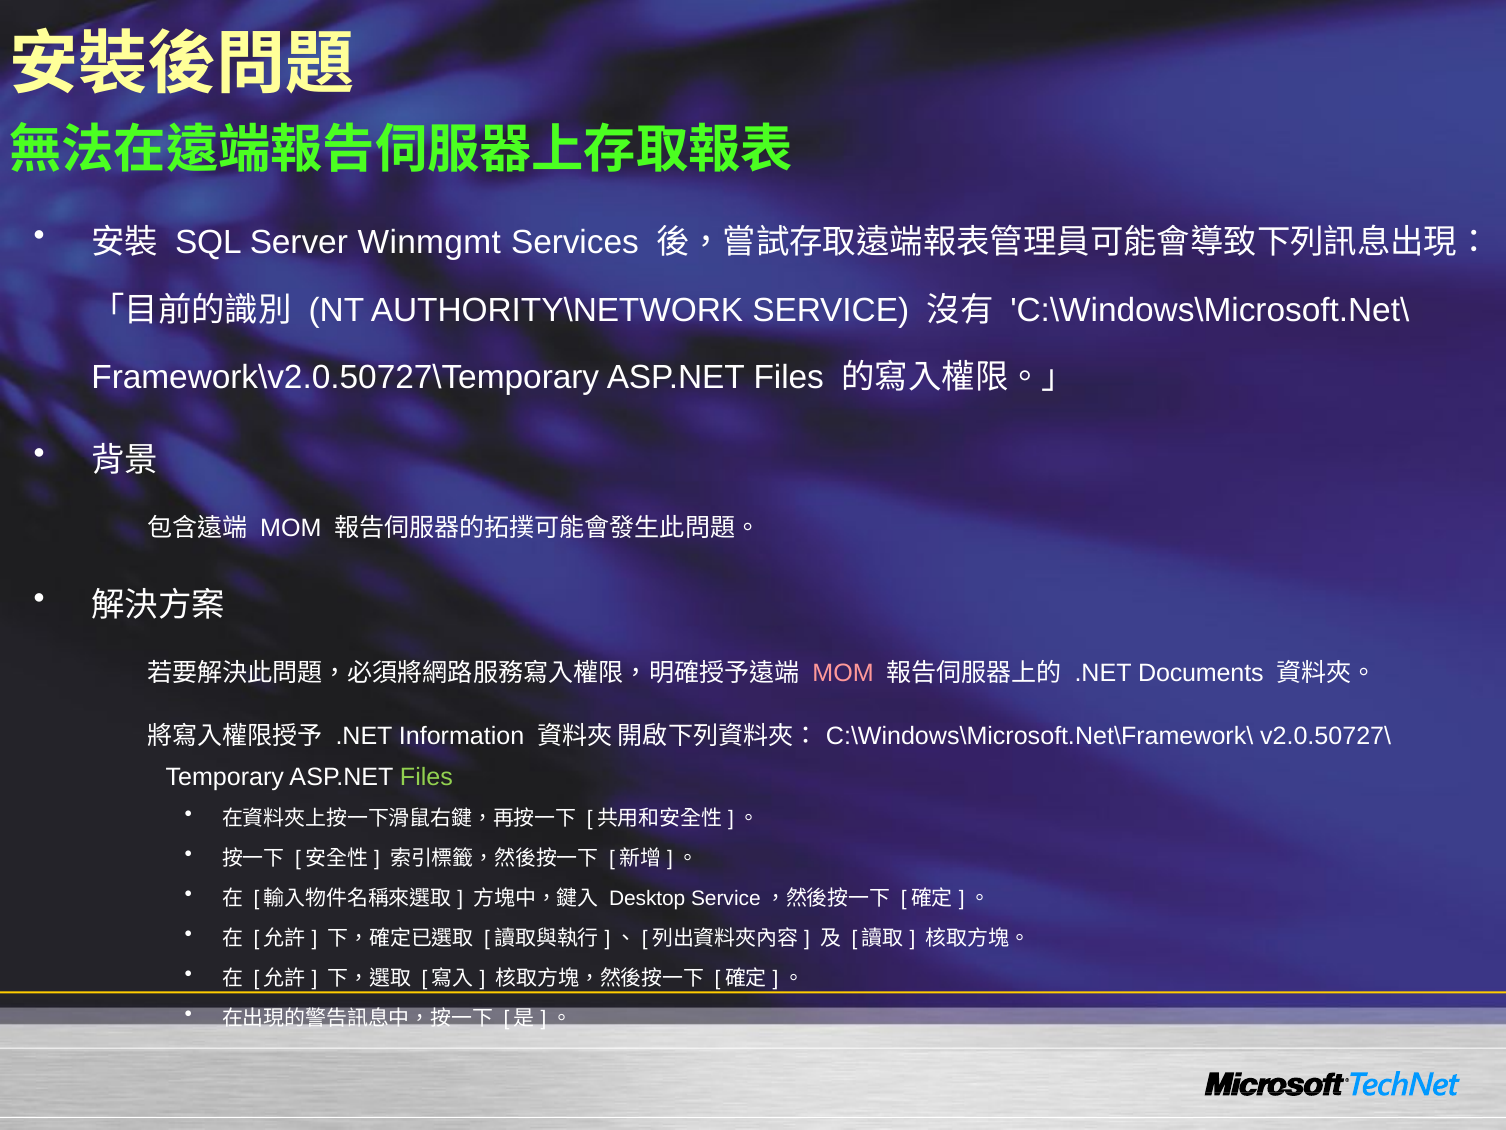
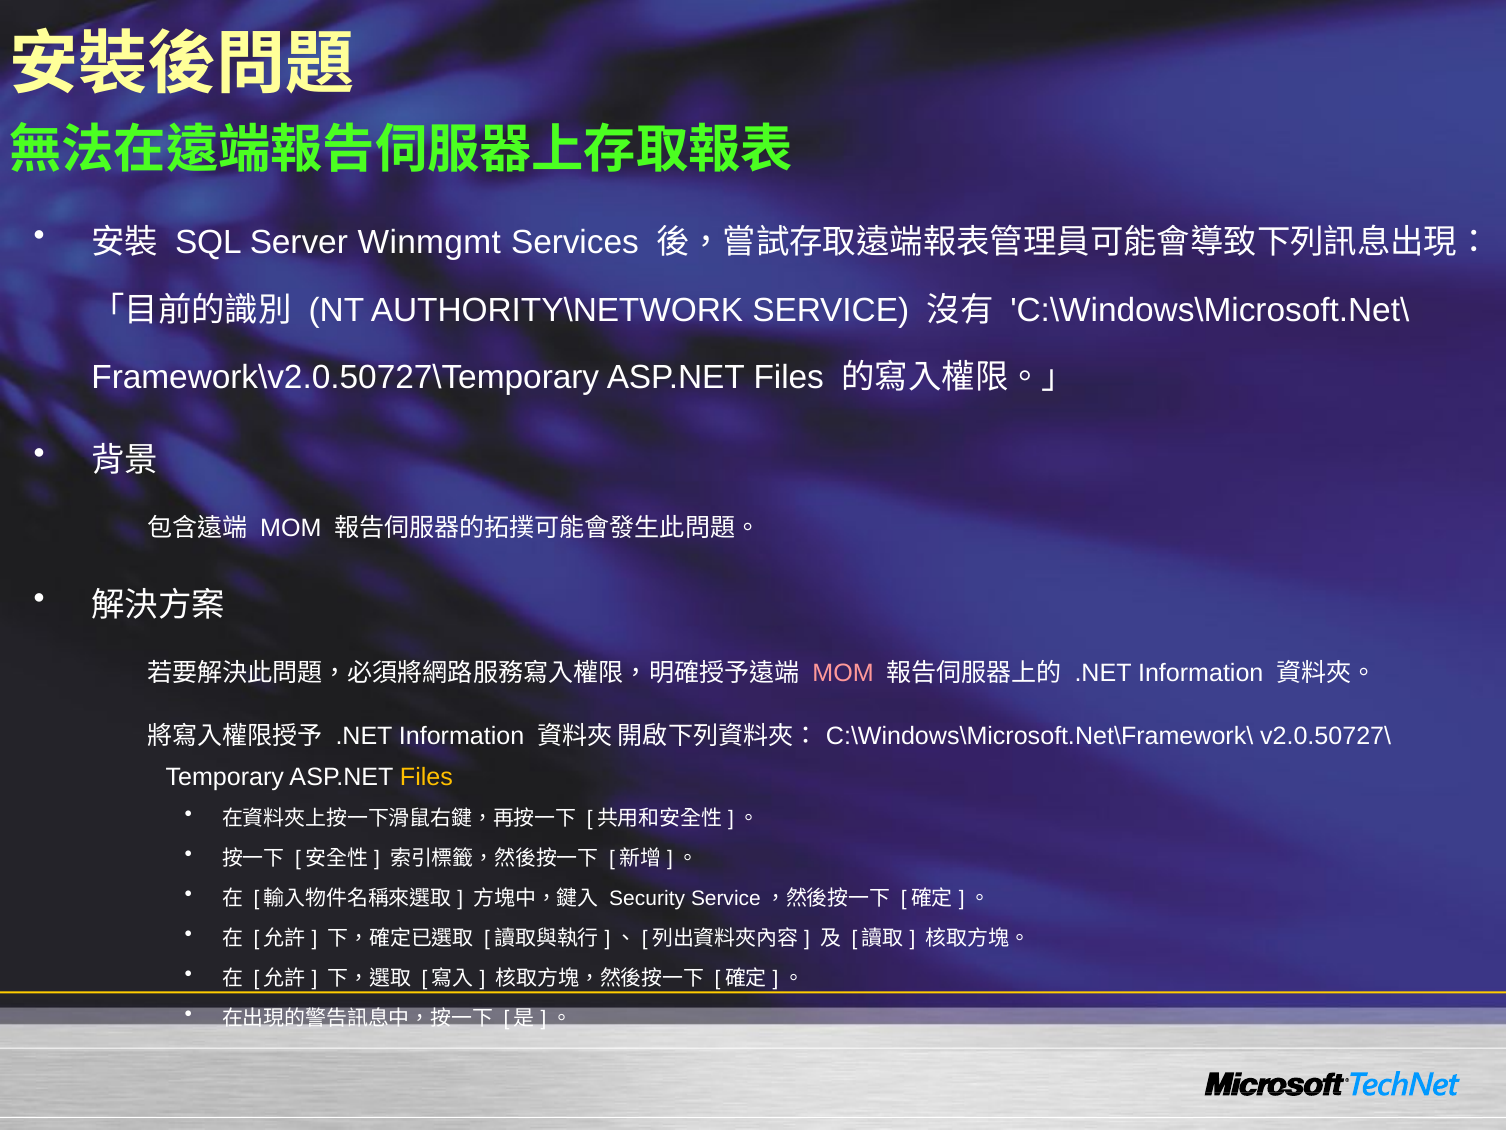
Documents: Documents -> Information (1201, 673)
Files colour: light green -> yellow (426, 777)
Desktop: Desktop -> Security (647, 898)
